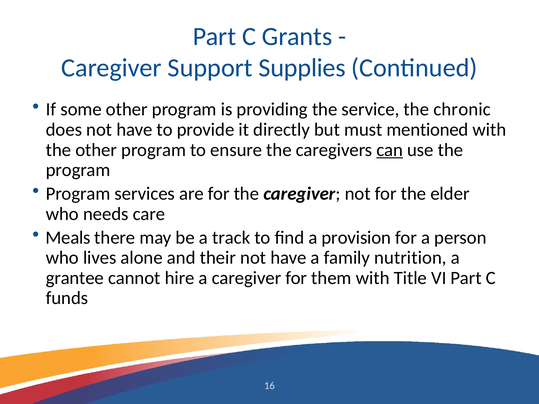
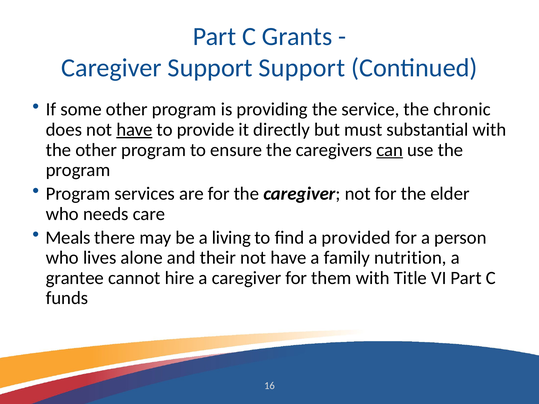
Support Supplies: Supplies -> Support (302, 68)
have underline: none -> present (134, 130)
mentioned: mentioned -> substantial (427, 130)
track: track -> living (231, 238)
provision: provision -> provided (356, 238)
